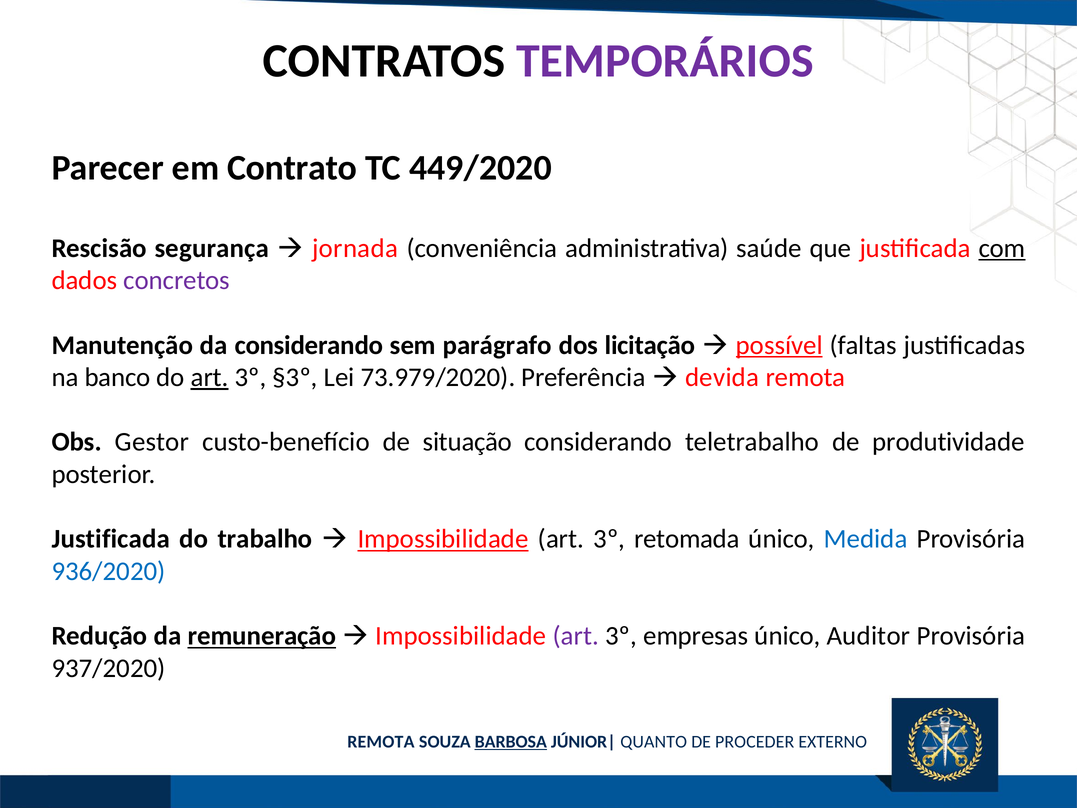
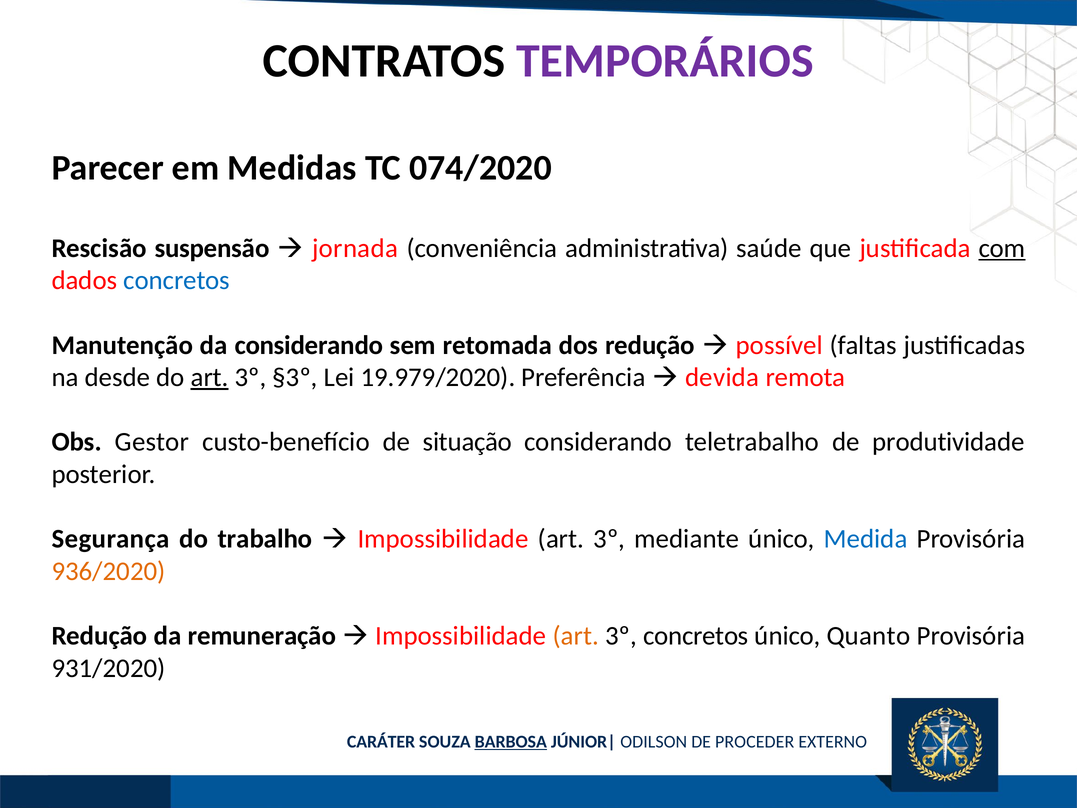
Contrato: Contrato -> Medidas (292, 168)
449/2020: 449/2020 -> 074/2020 (480, 168)
segurança: segurança -> suspensão (212, 248)
concretos colour: purple -> blue (177, 280)
parágrafo: parágrafo -> retomada (497, 345)
dos licitação: licitação -> redução (650, 345)
possível underline: present -> none (779, 345)
banco: banco -> desde (117, 377)
73.979/2020: 73.979/2020 -> 19.979/2020 (438, 377)
Justificada: Justificada -> Segurança (111, 539)
Impossibilidade underline: present -> none (443, 539)
retomada: retomada -> mediante (687, 539)
936/2020 colour: blue -> orange (108, 571)
remuneração underline: present -> none (262, 636)
art colour: purple -> orange (576, 636)
3º empresas: empresas -> concretos (696, 636)
Auditor: Auditor -> Quanto (868, 636)
937/2020: 937/2020 -> 931/2020 (108, 668)
REMOTA: REMOTA -> CARÁTER (381, 742)
QUANTO: QUANTO -> ODILSON (654, 742)
